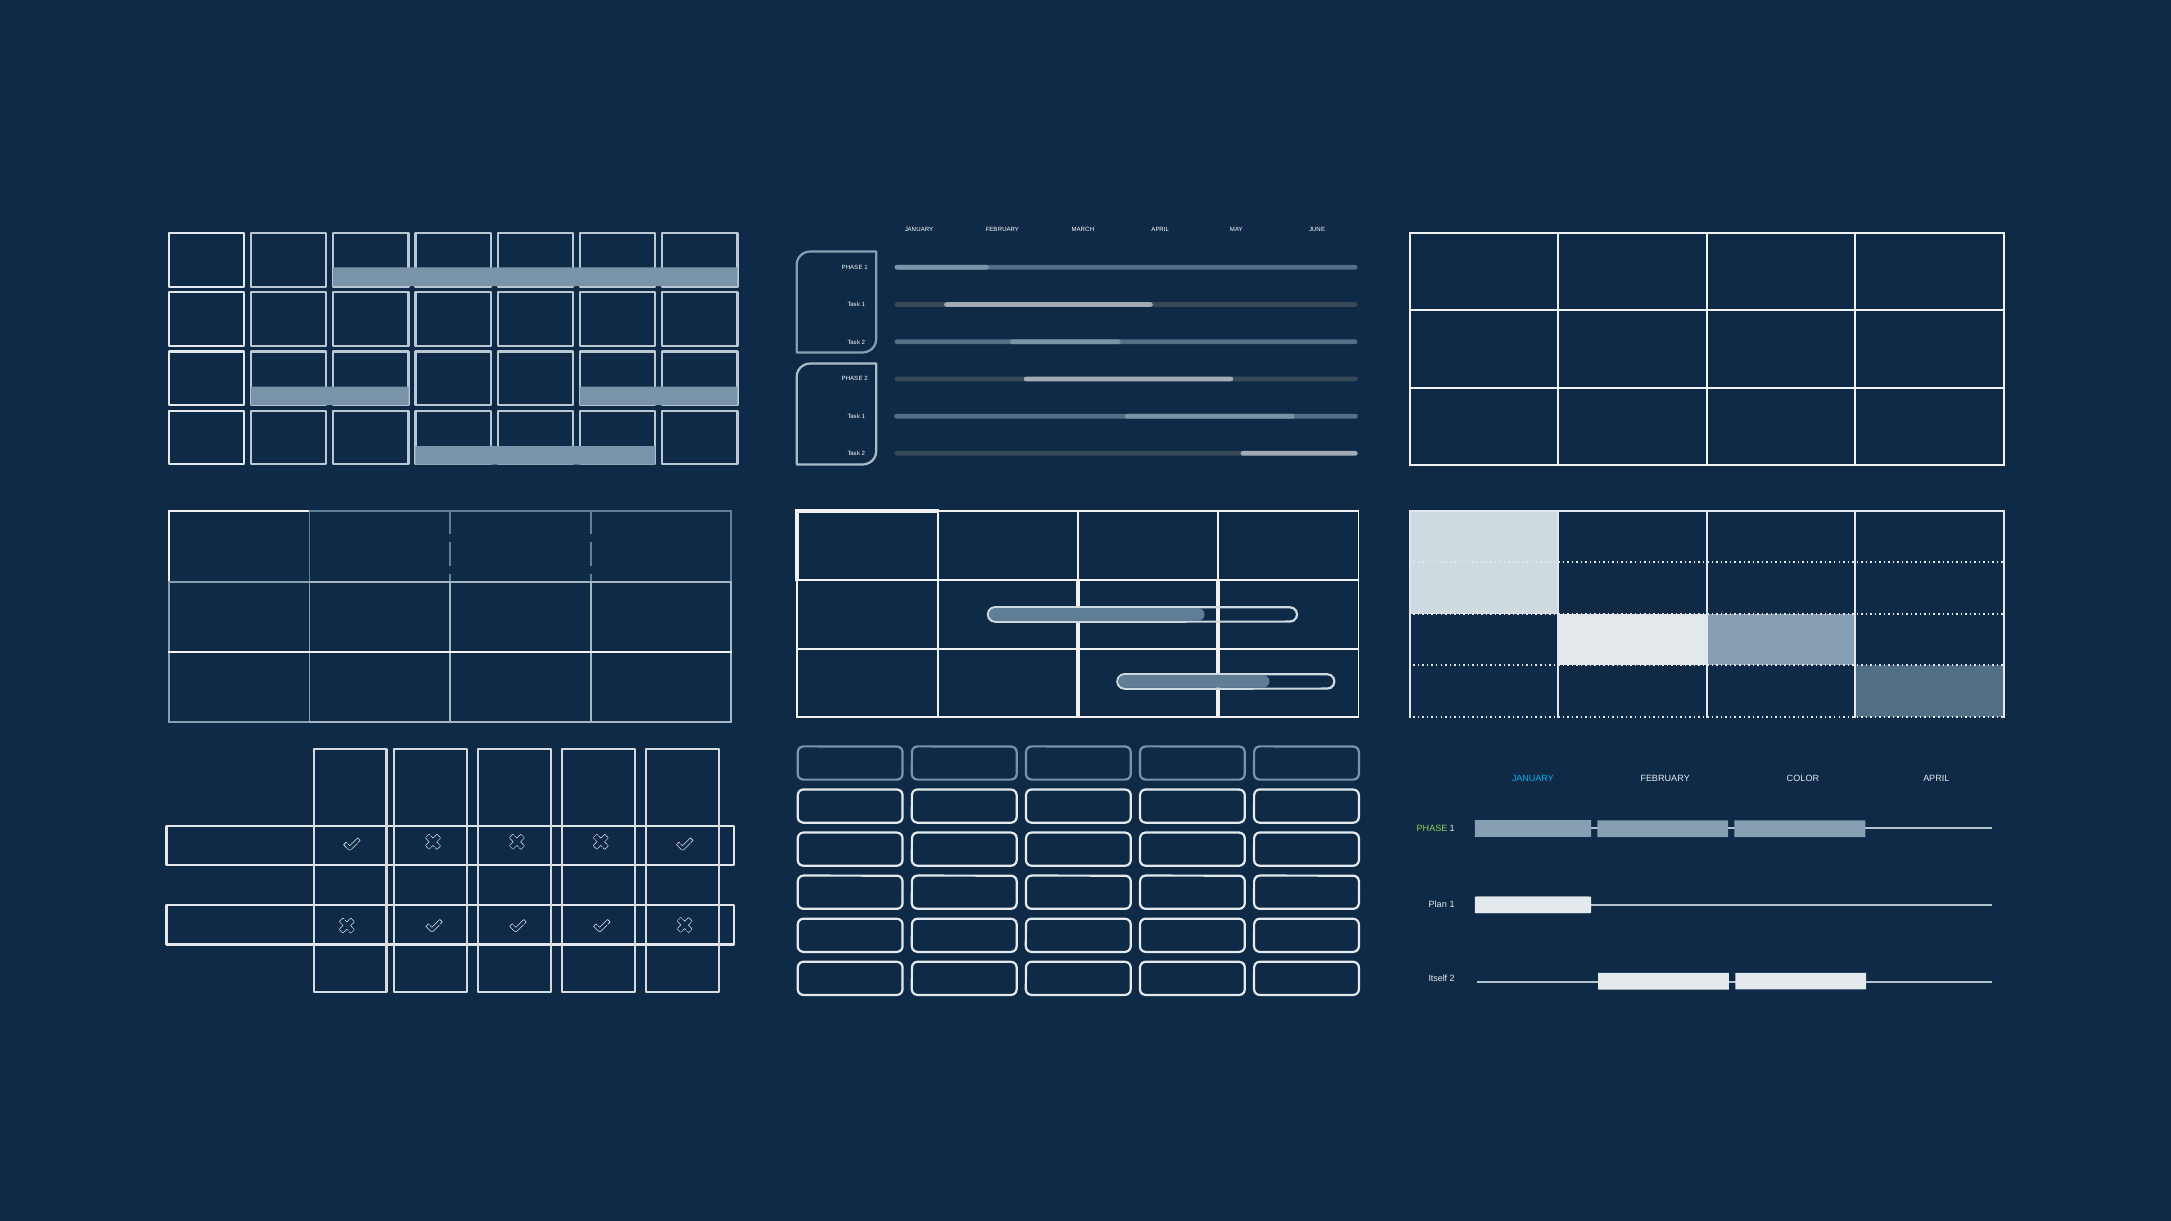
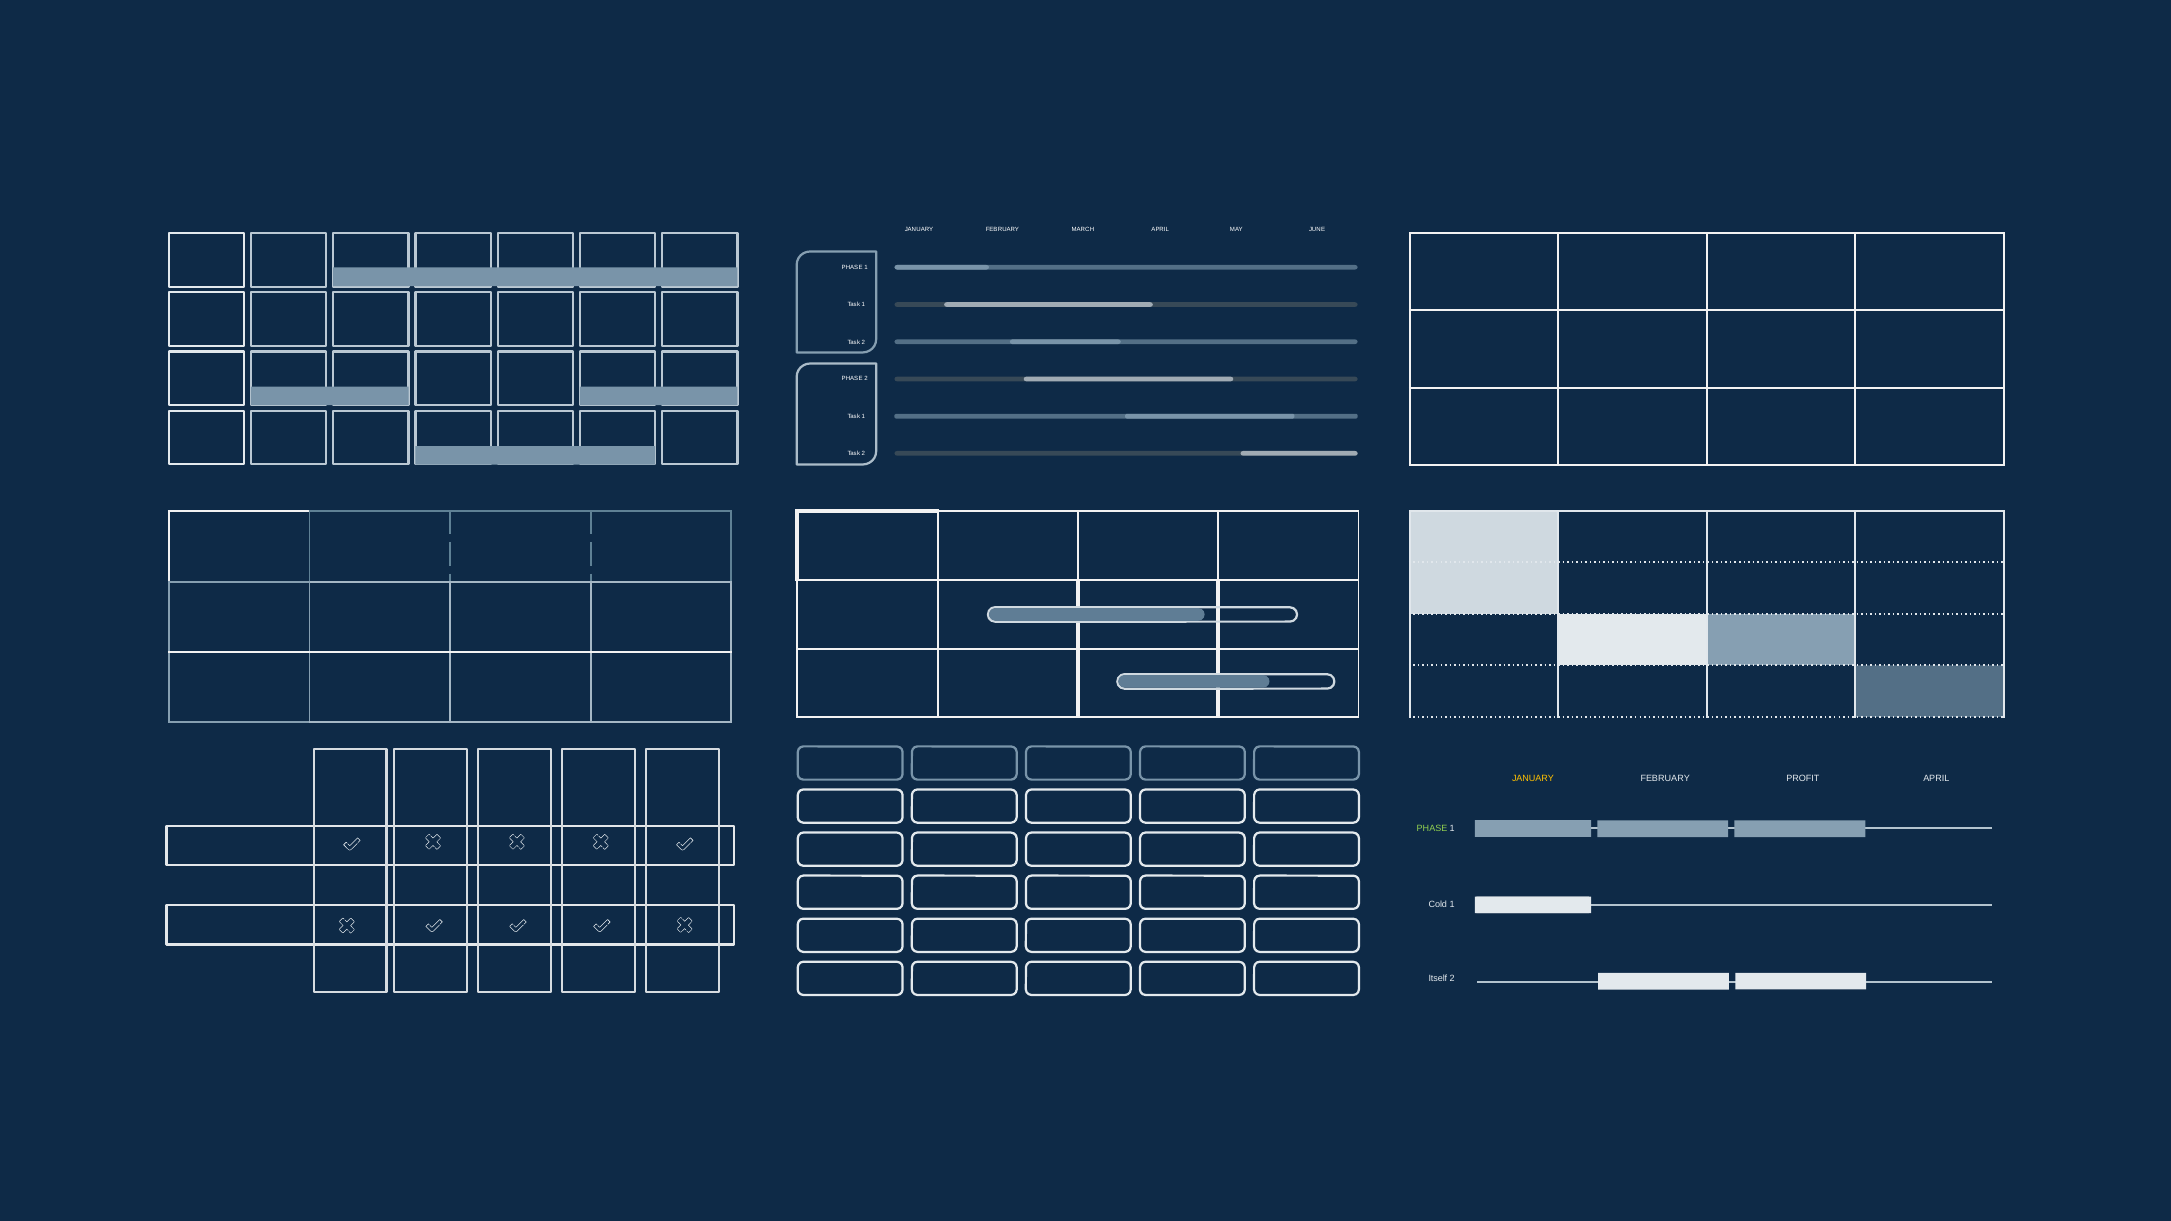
JANUARY colour: light blue -> yellow (1533, 779)
COLOR: COLOR -> PROFIT (1803, 779)
Plan: Plan -> Cold (1438, 904)
